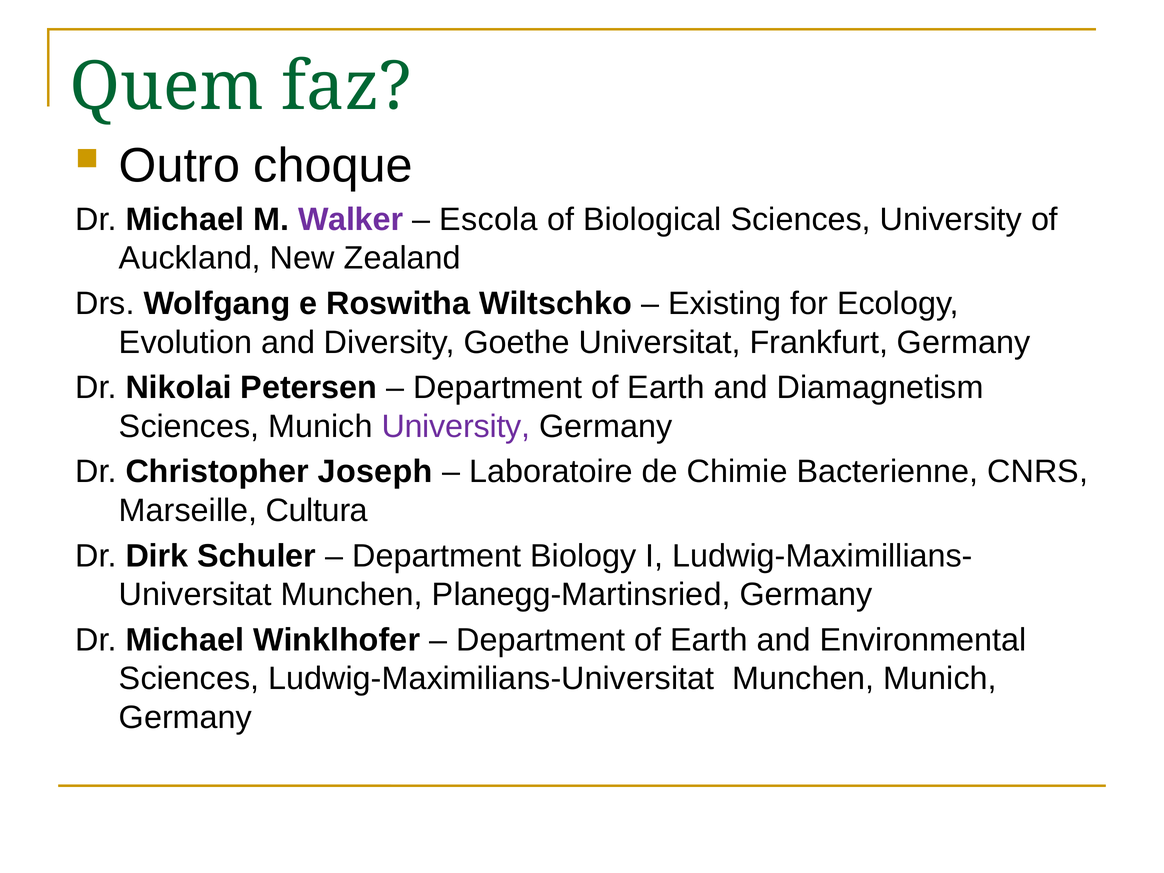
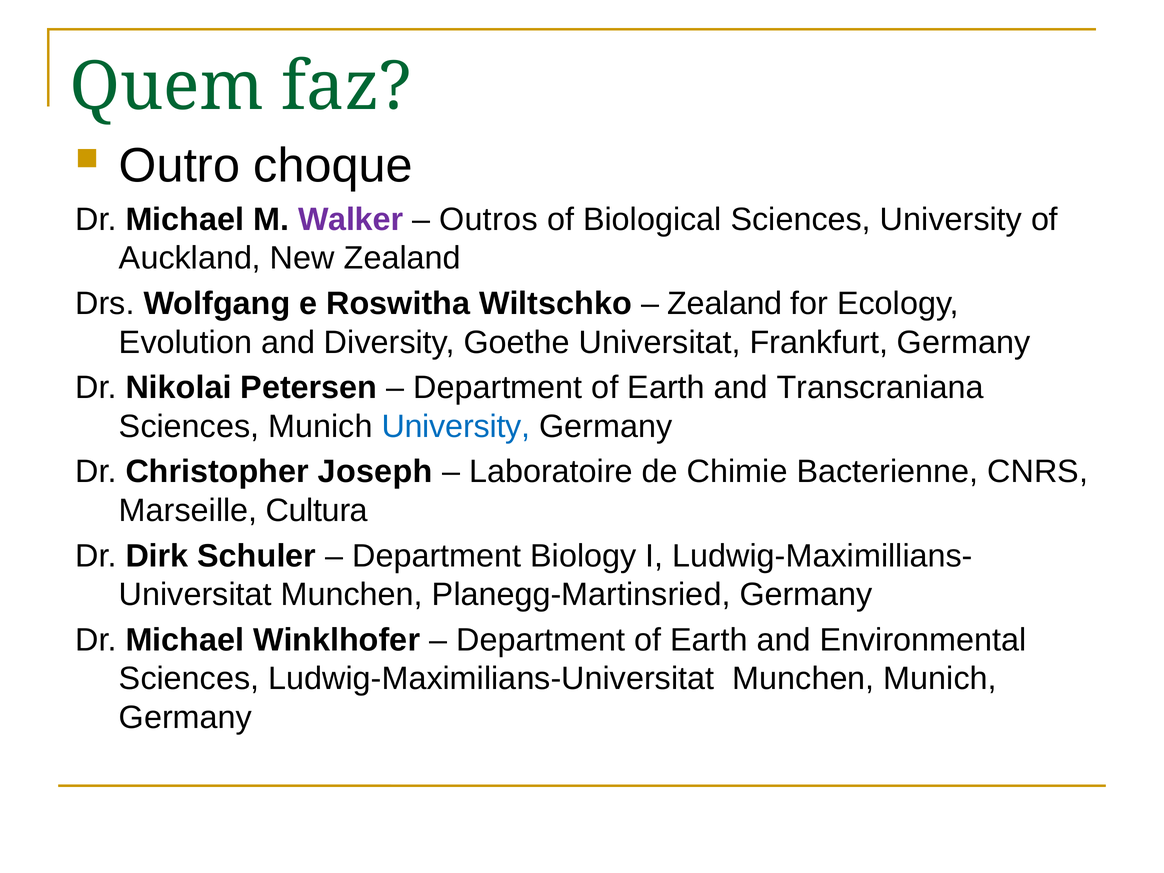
Escola: Escola -> Outros (488, 219)
Existing: Existing -> Zealand (725, 304)
Diamagnetism: Diamagnetism -> Transcraniana (880, 388)
University colour: purple -> blue (456, 426)
